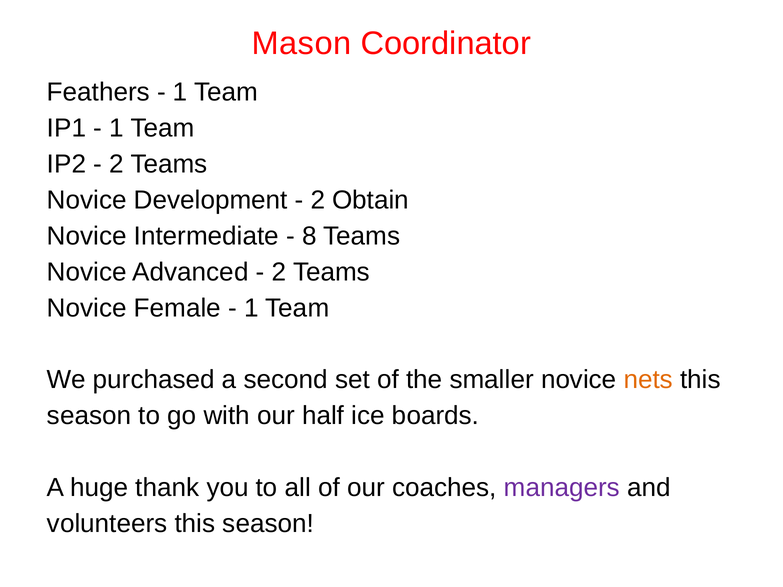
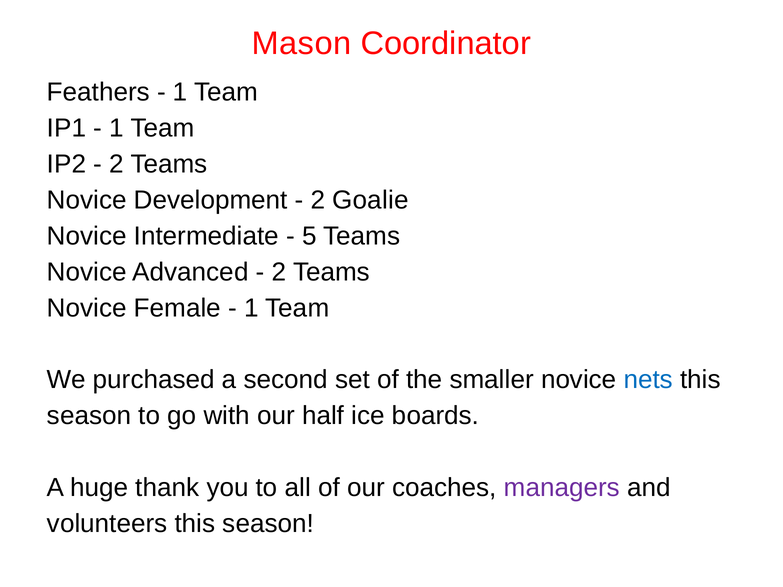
Obtain: Obtain -> Goalie (370, 200)
8: 8 -> 5 (309, 236)
nets colour: orange -> blue (648, 380)
